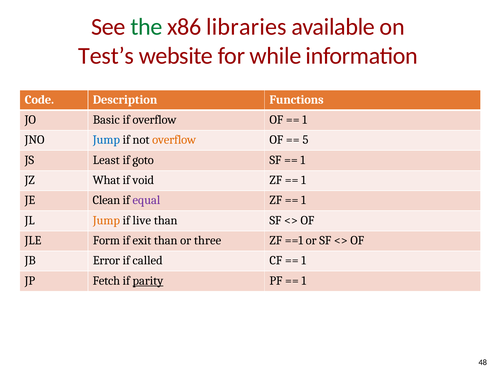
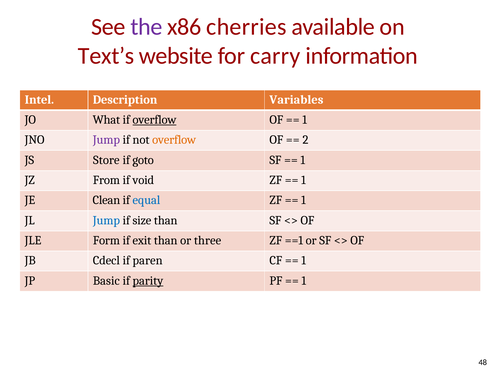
the colour: green -> purple (147, 27)
libraries: libraries -> cherries (246, 27)
Test’s: Test’s -> Text’s (106, 56)
while: while -> carry (275, 56)
Code: Code -> Intel (39, 100)
Functions: Functions -> Variables (296, 100)
Basic: Basic -> What (106, 120)
overflow underline: none -> present (155, 120)
Jump colour: blue -> purple (106, 140)
5: 5 -> 2 (306, 140)
Least: Least -> Store (106, 160)
What: What -> From (106, 180)
equal colour: purple -> blue (146, 200)
Jump colour: orange -> blue (106, 220)
live: live -> size (142, 220)
Error: Error -> Cdecl (106, 261)
called: called -> paren (148, 261)
Fetch: Fetch -> Basic (106, 281)
